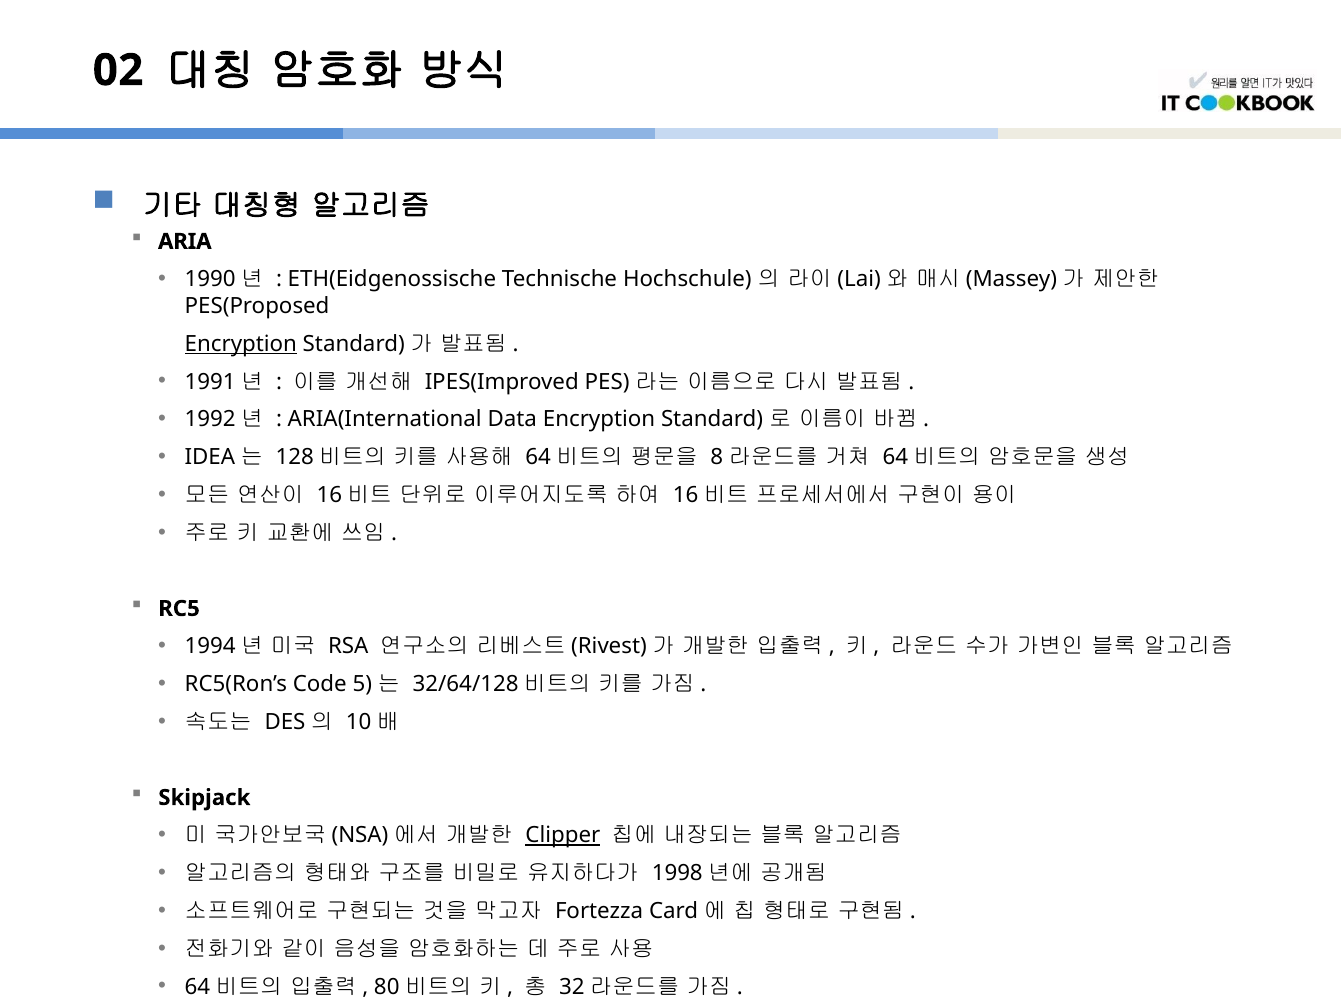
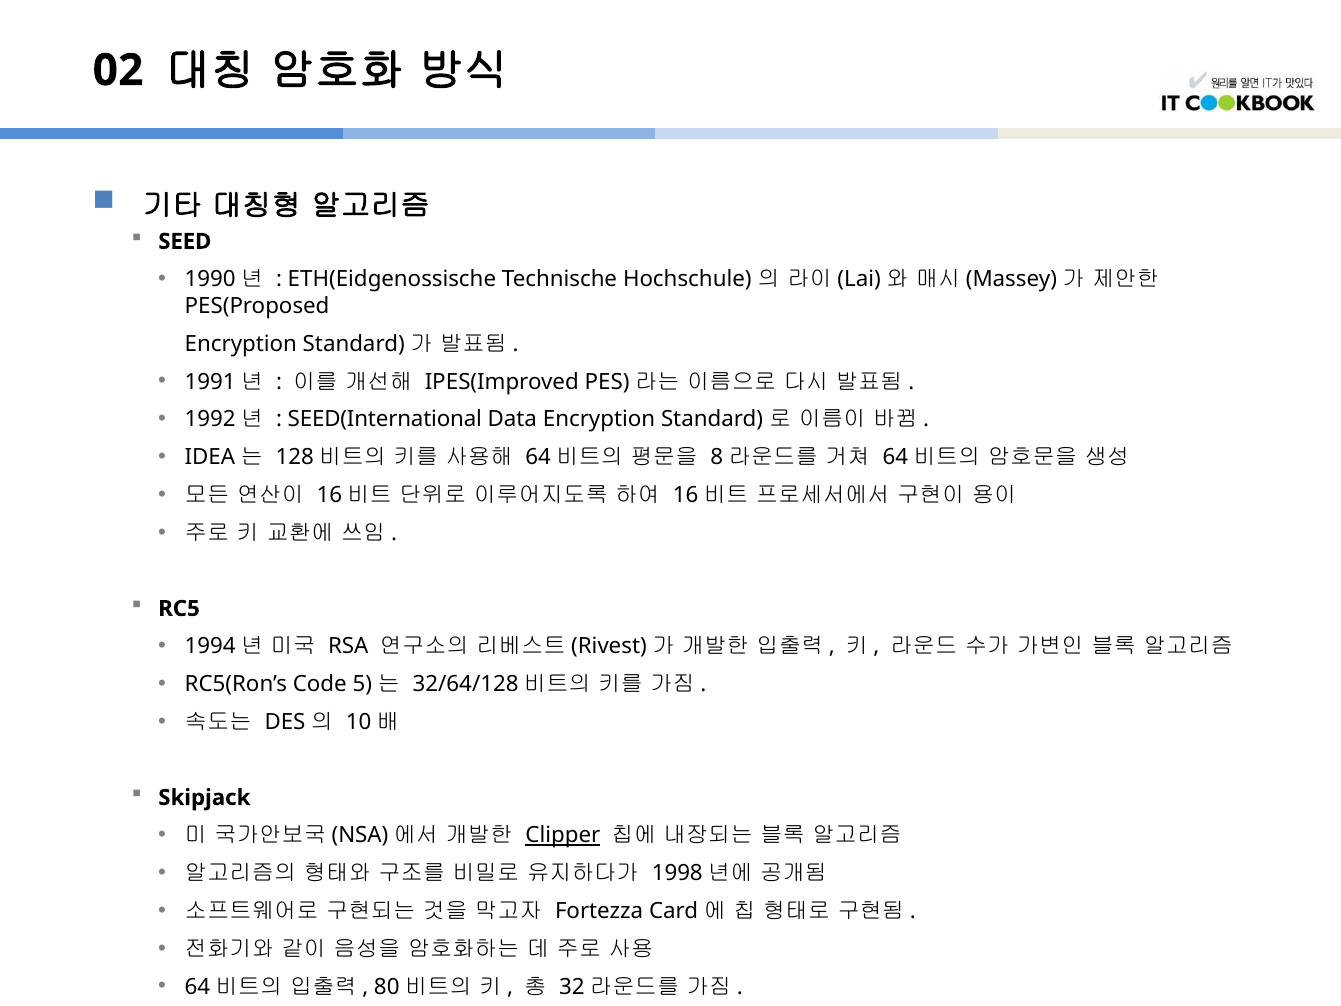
ARIA: ARIA -> SEED (185, 241)
Encryption underline: present -> none (241, 344)
ARIA(International: ARIA(International -> SEED(International (385, 419)
